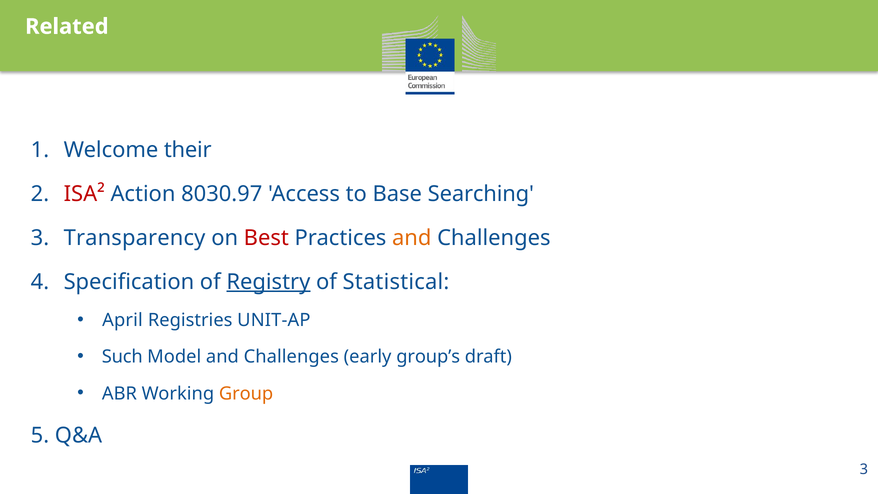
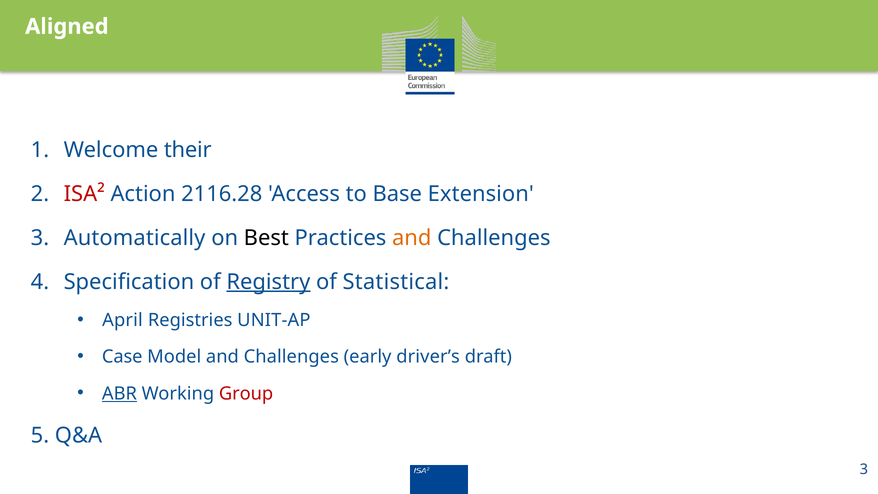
Related: Related -> Aligned (67, 27)
8030.97: 8030.97 -> 2116.28 (222, 194)
Searching: Searching -> Extension (481, 194)
Transparency: Transparency -> Automatically (135, 238)
Best colour: red -> black (266, 238)
Such: Such -> Case (122, 357)
group’s: group’s -> driver’s (428, 357)
ABR underline: none -> present (119, 393)
Group colour: orange -> red (246, 393)
